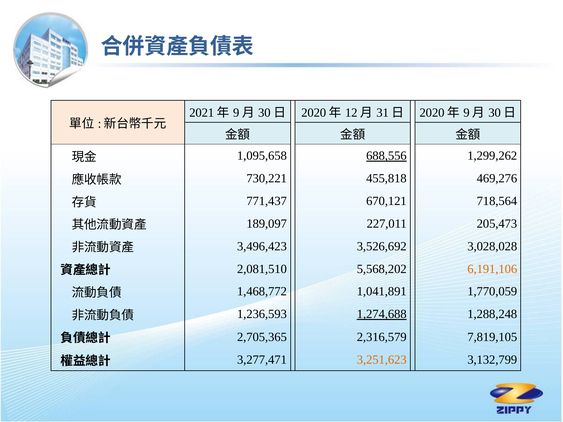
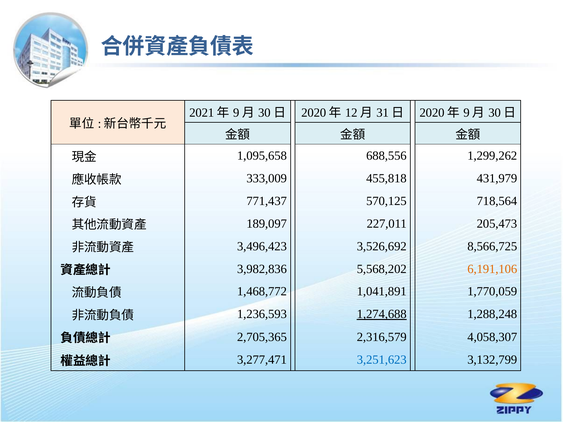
688,556 underline: present -> none (386, 156)
730,221: 730,221 -> 333,009 (267, 179)
469,276: 469,276 -> 431,979 (497, 179)
670,121: 670,121 -> 570,125 (386, 201)
3,028,028: 3,028,028 -> 8,566,725 (492, 246)
2,081,510: 2,081,510 -> 3,982,836 (262, 269)
7,819,105: 7,819,105 -> 4,058,307 (492, 337)
3,251,623 colour: orange -> blue (382, 360)
